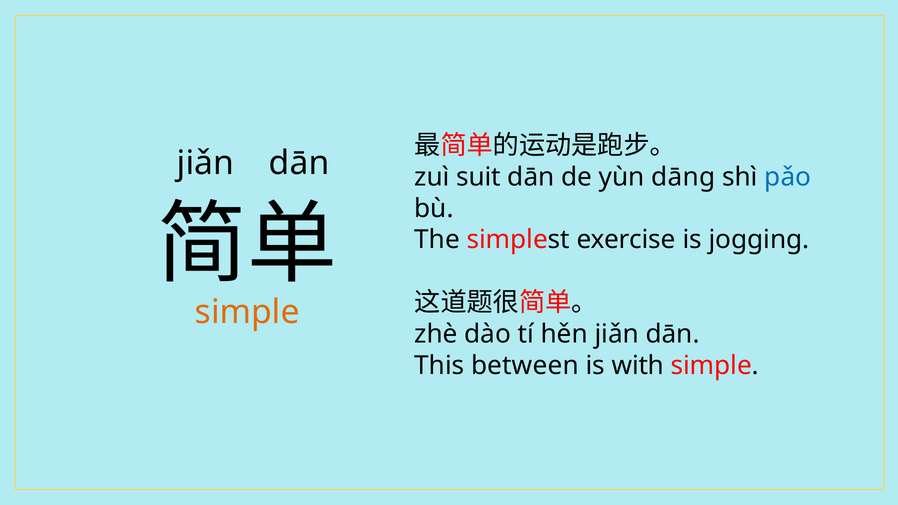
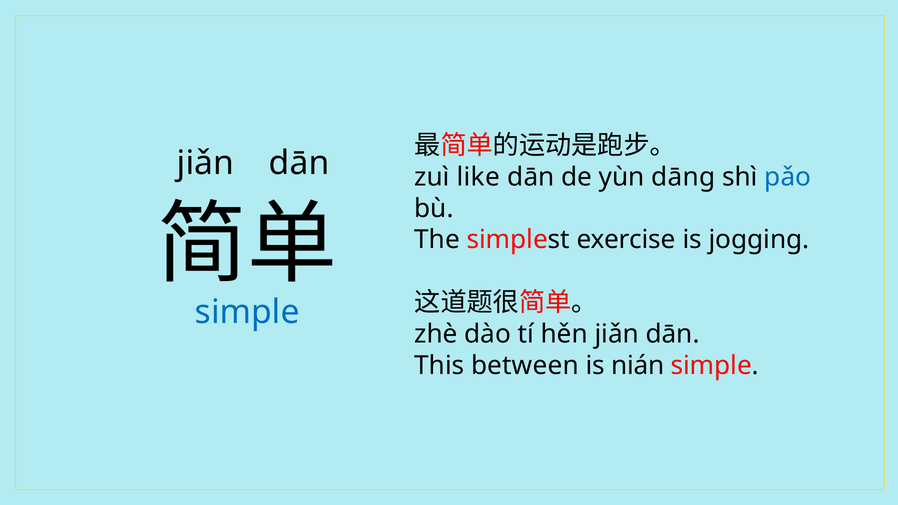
suit: suit -> like (478, 177)
simple colour: orange -> blue (247, 312)
with: with -> nián (638, 366)
